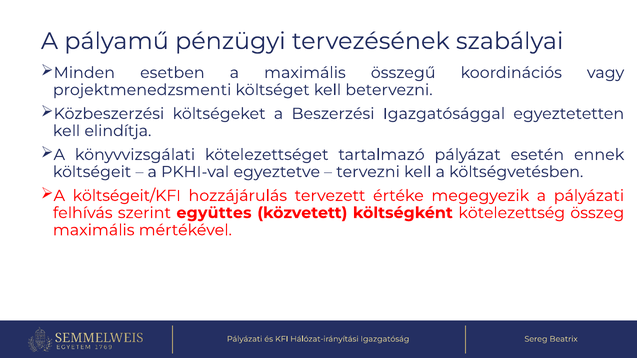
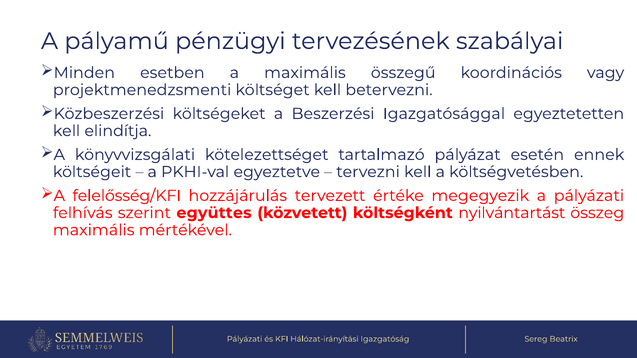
költségeit/KFI: költségeit/KFI -> felelősség/KFI (127, 196)
kötelezettség: kötelezettség -> nyilvántartást (512, 213)
